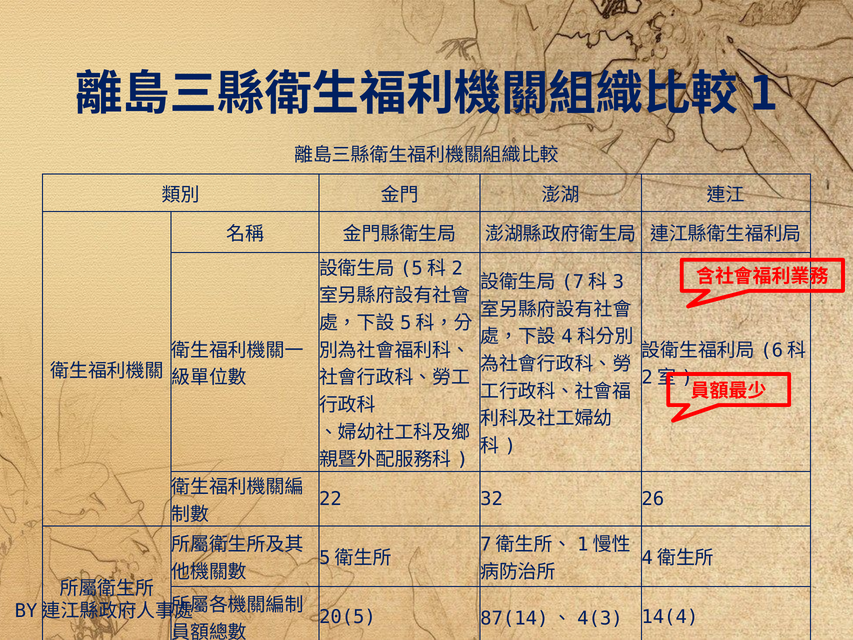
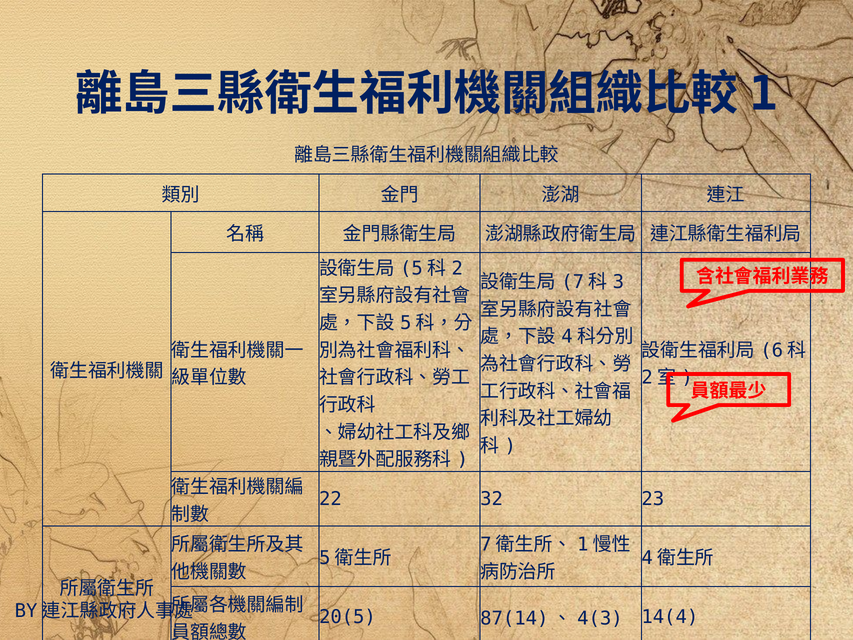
26: 26 -> 23 (653, 499)
